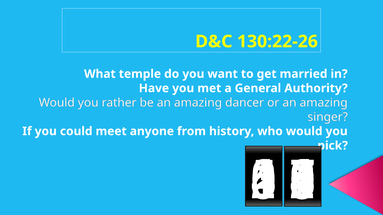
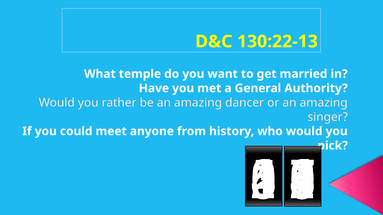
130:22-26: 130:22-26 -> 130:22-13 (277, 42)
